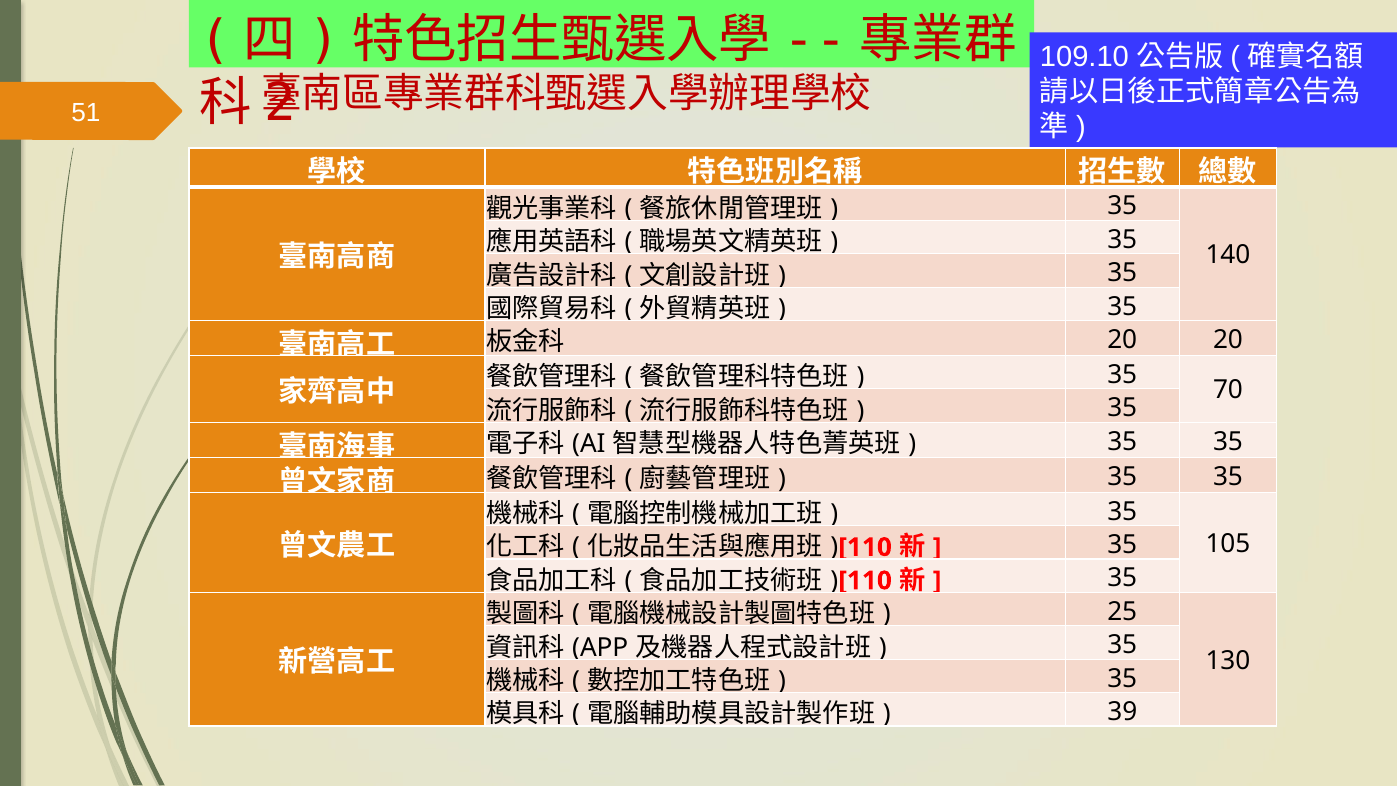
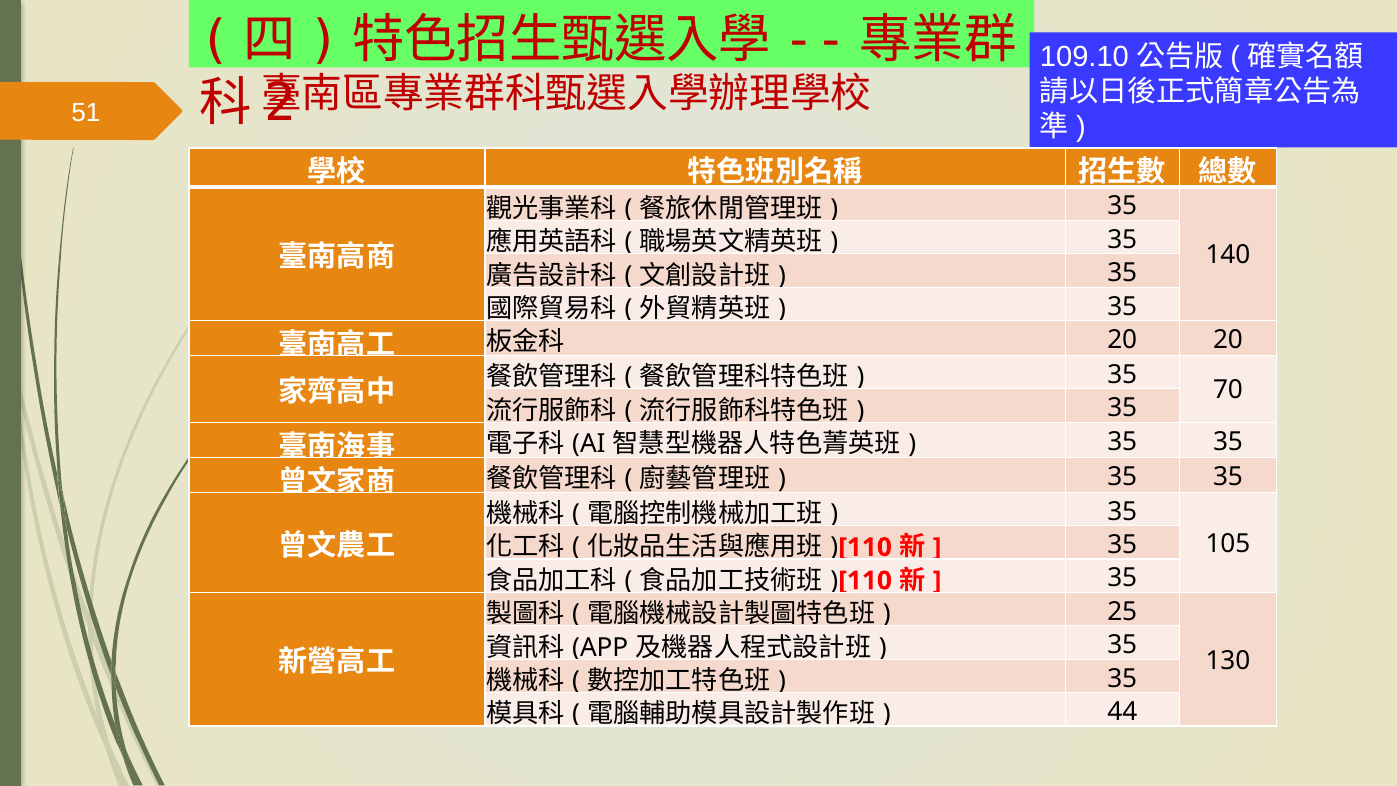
39: 39 -> 44 (1122, 712)
